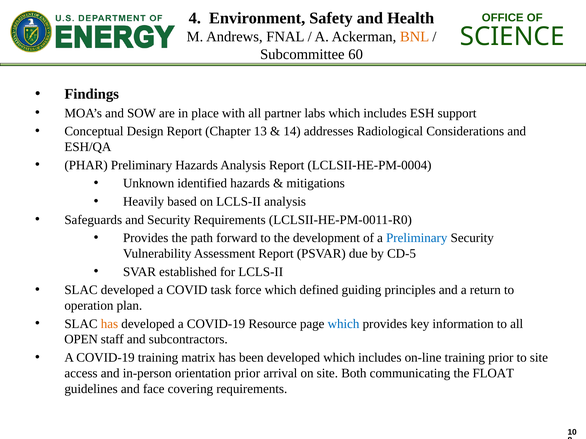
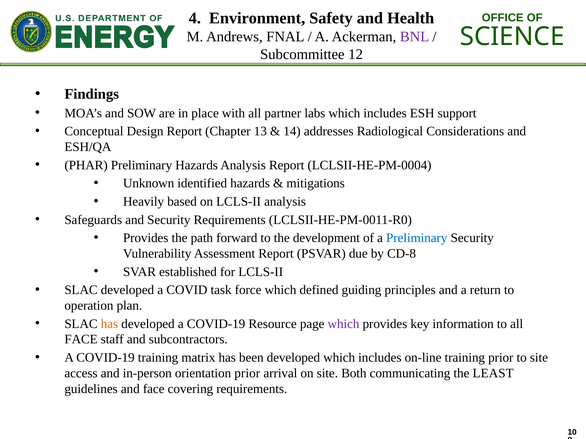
BNL colour: orange -> purple (415, 37)
60: 60 -> 12 (356, 54)
CD-5: CD-5 -> CD-8 (402, 254)
which colour: blue -> purple (344, 324)
OPEN: OPEN -> FACE (81, 340)
FLOAT: FLOAT -> LEAST (493, 374)
